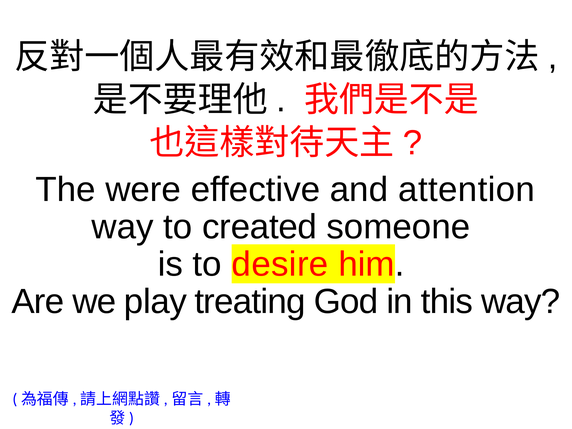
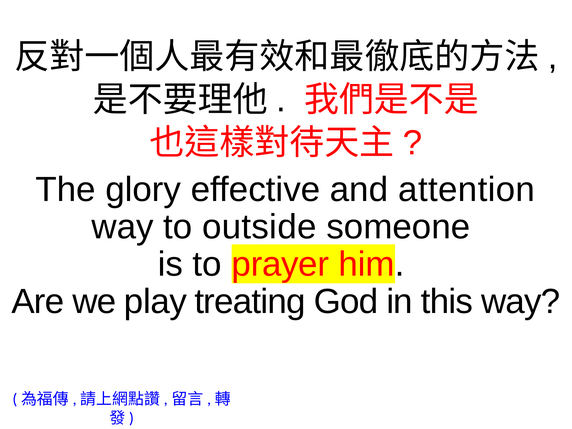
were: were -> glory (143, 190)
created: created -> outside (259, 227)
desire: desire -> prayer (280, 264)
